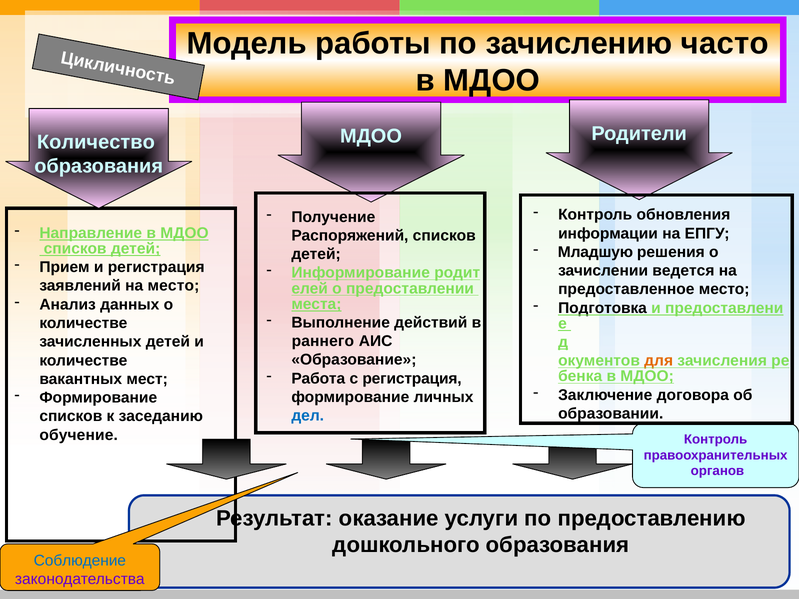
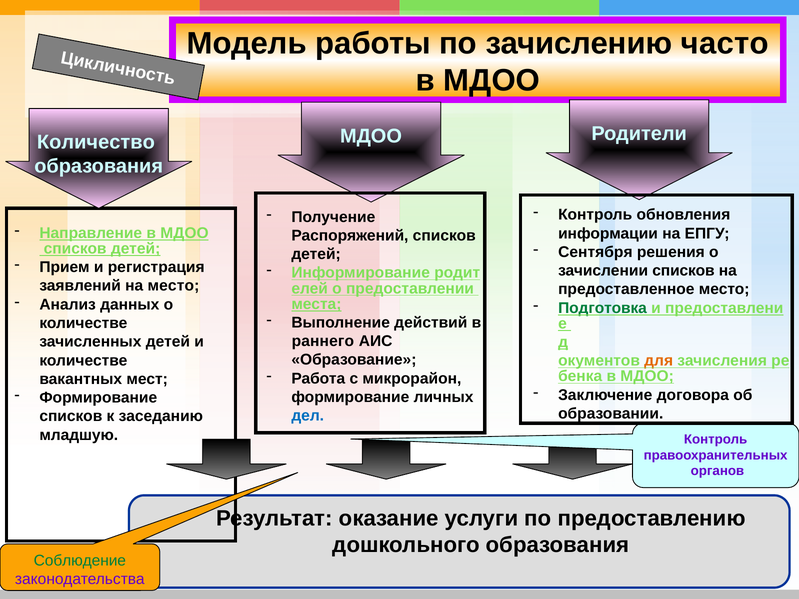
Младшую: Младшую -> Сентября (595, 252)
зачислении ведется: ведется -> списков (683, 271)
Подготовка colour: black -> green (603, 308)
с регистрация: регистрация -> микрорайон (412, 379)
обучение: обучение -> младшую (79, 435)
Соблюдение colour: blue -> green (80, 561)
